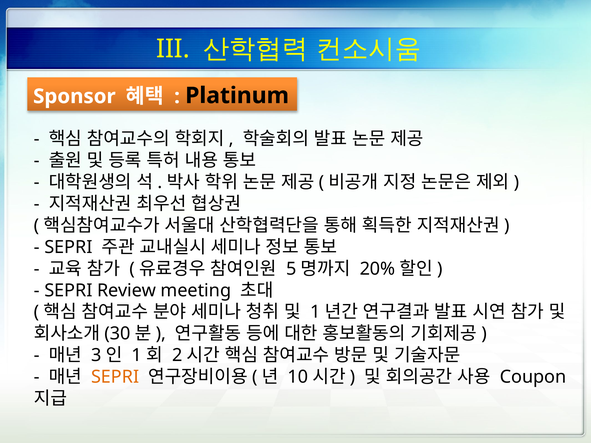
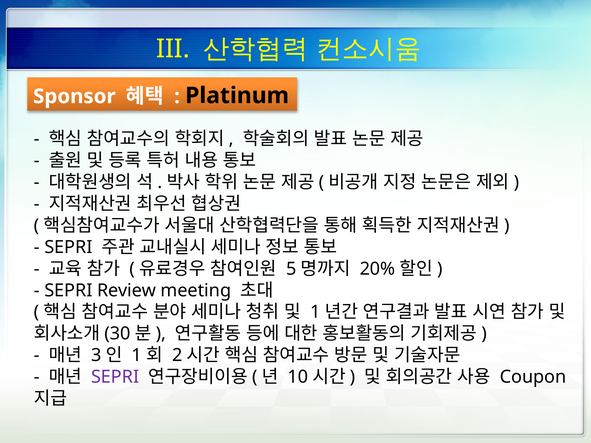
SEPRI colour: orange -> purple (115, 377)
